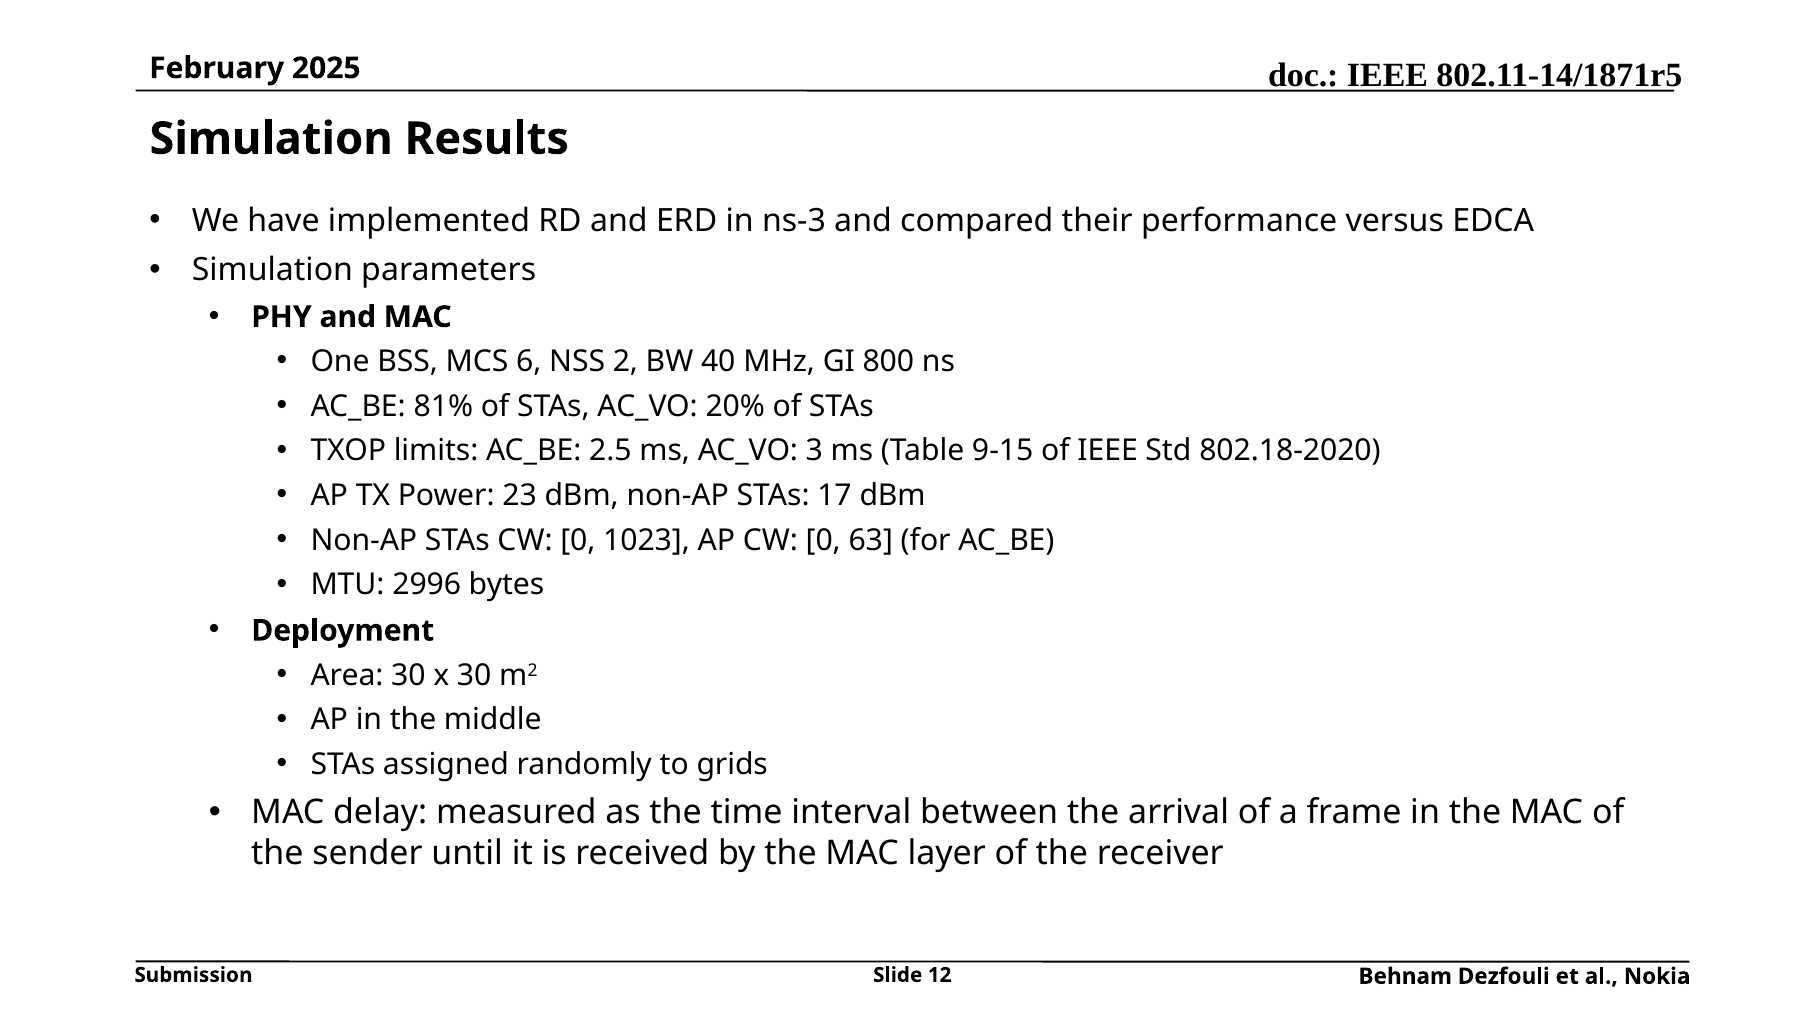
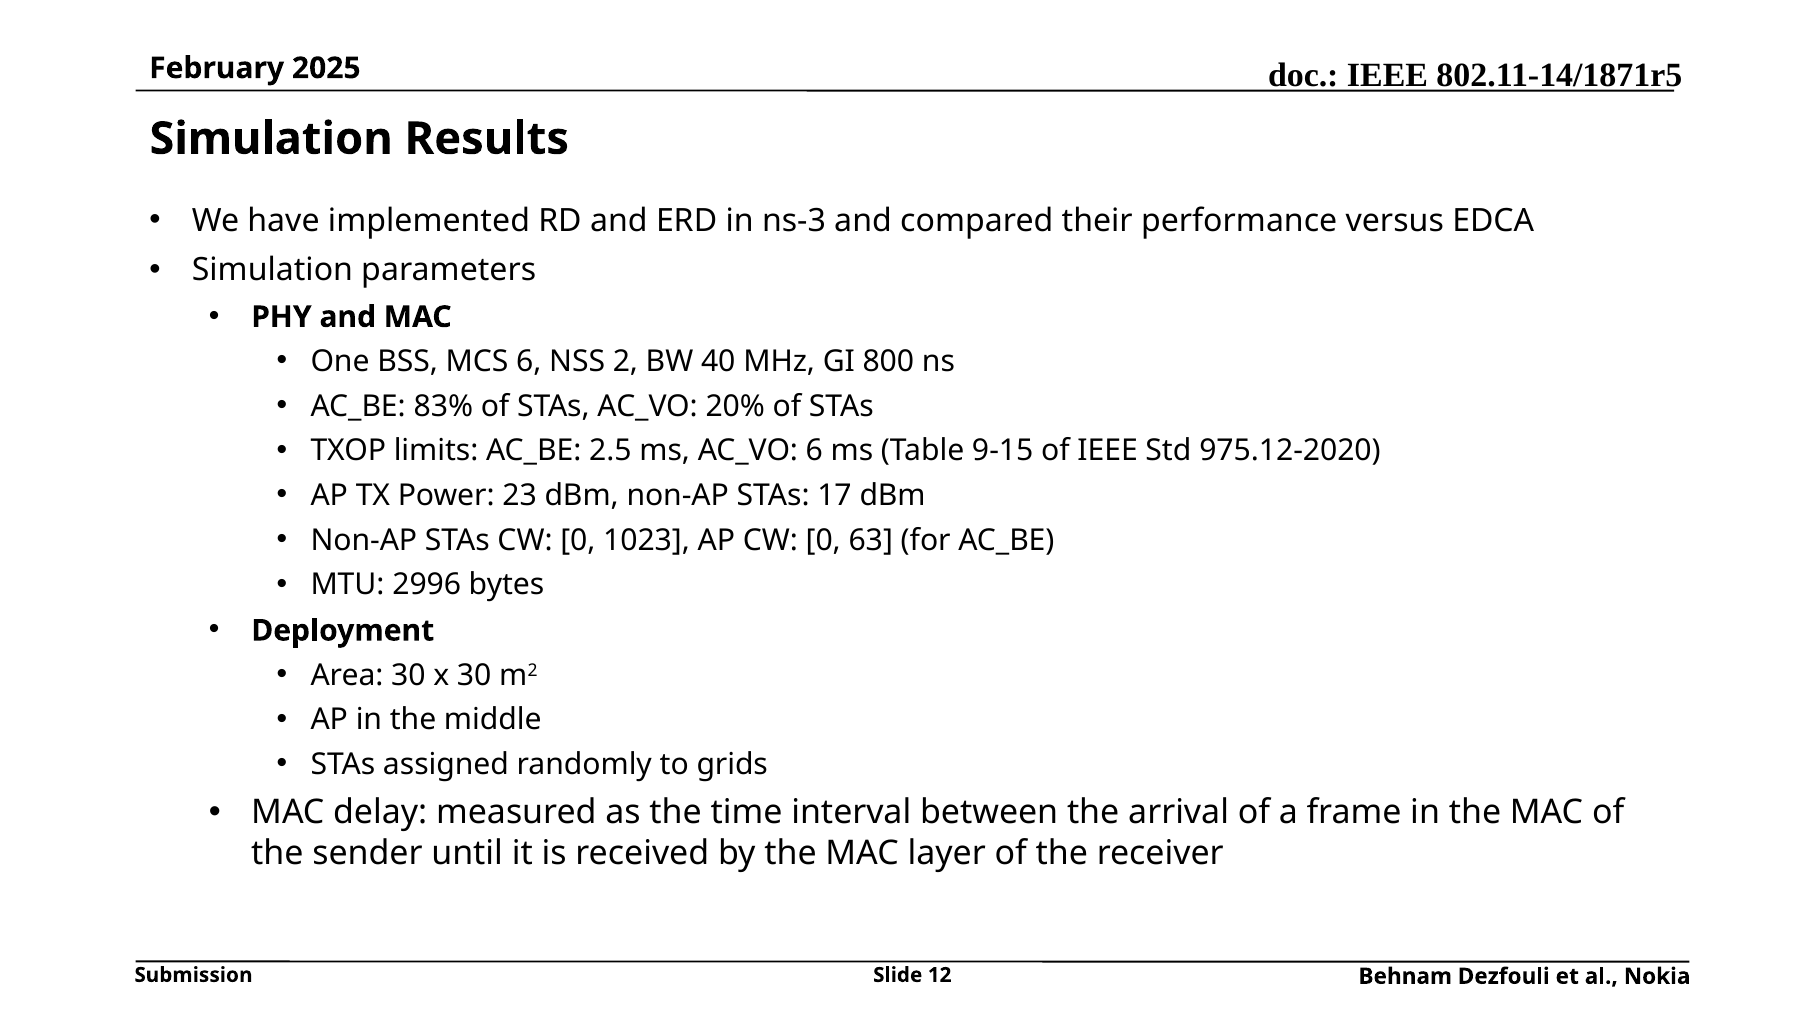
81%: 81% -> 83% (443, 406)
AC_VO 3: 3 -> 6 (814, 451)
802.18-2020: 802.18-2020 -> 975.12-2020 (1290, 451)
